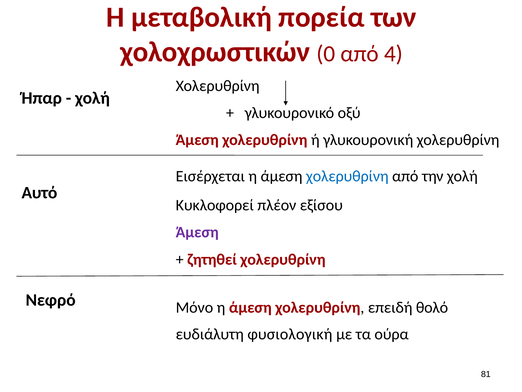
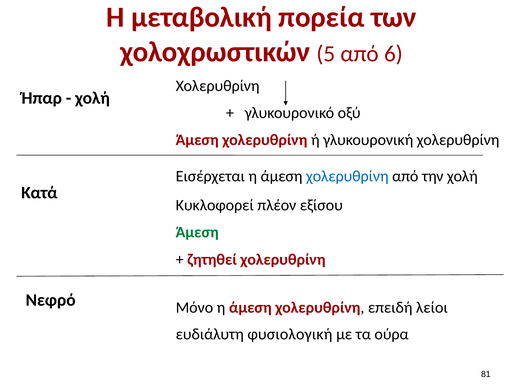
0: 0 -> 5 (326, 54)
4: 4 -> 6 (393, 54)
Αυτό: Αυτό -> Κατά (39, 193)
Άμεση colour: purple -> green (197, 232)
θολό: θολό -> λείοι (432, 307)
